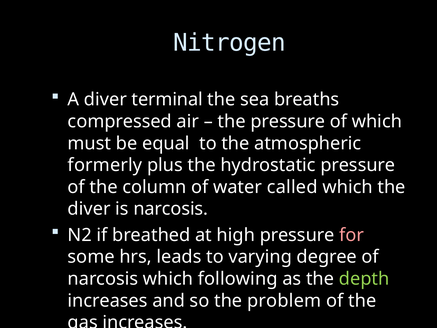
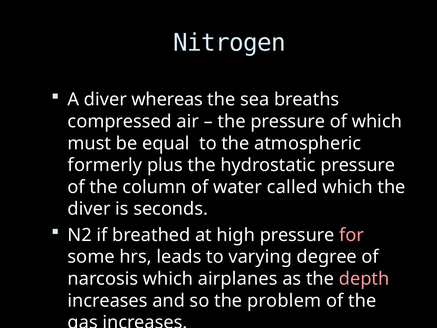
terminal: terminal -> whereas (167, 100)
is narcosis: narcosis -> seconds (171, 209)
following: following -> airplanes (238, 279)
depth colour: light green -> pink (364, 279)
